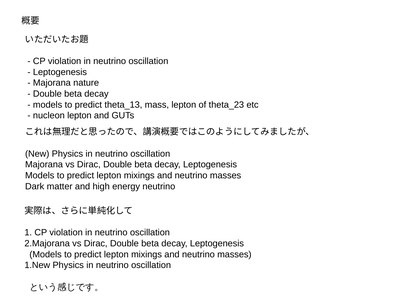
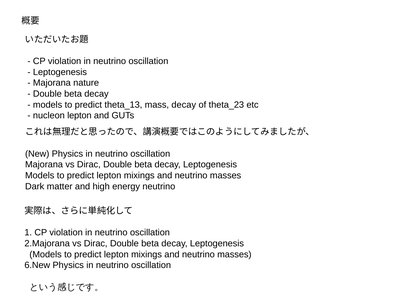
mass lepton: lepton -> decay (184, 105)
1.New: 1.New -> 6.New (37, 265)
